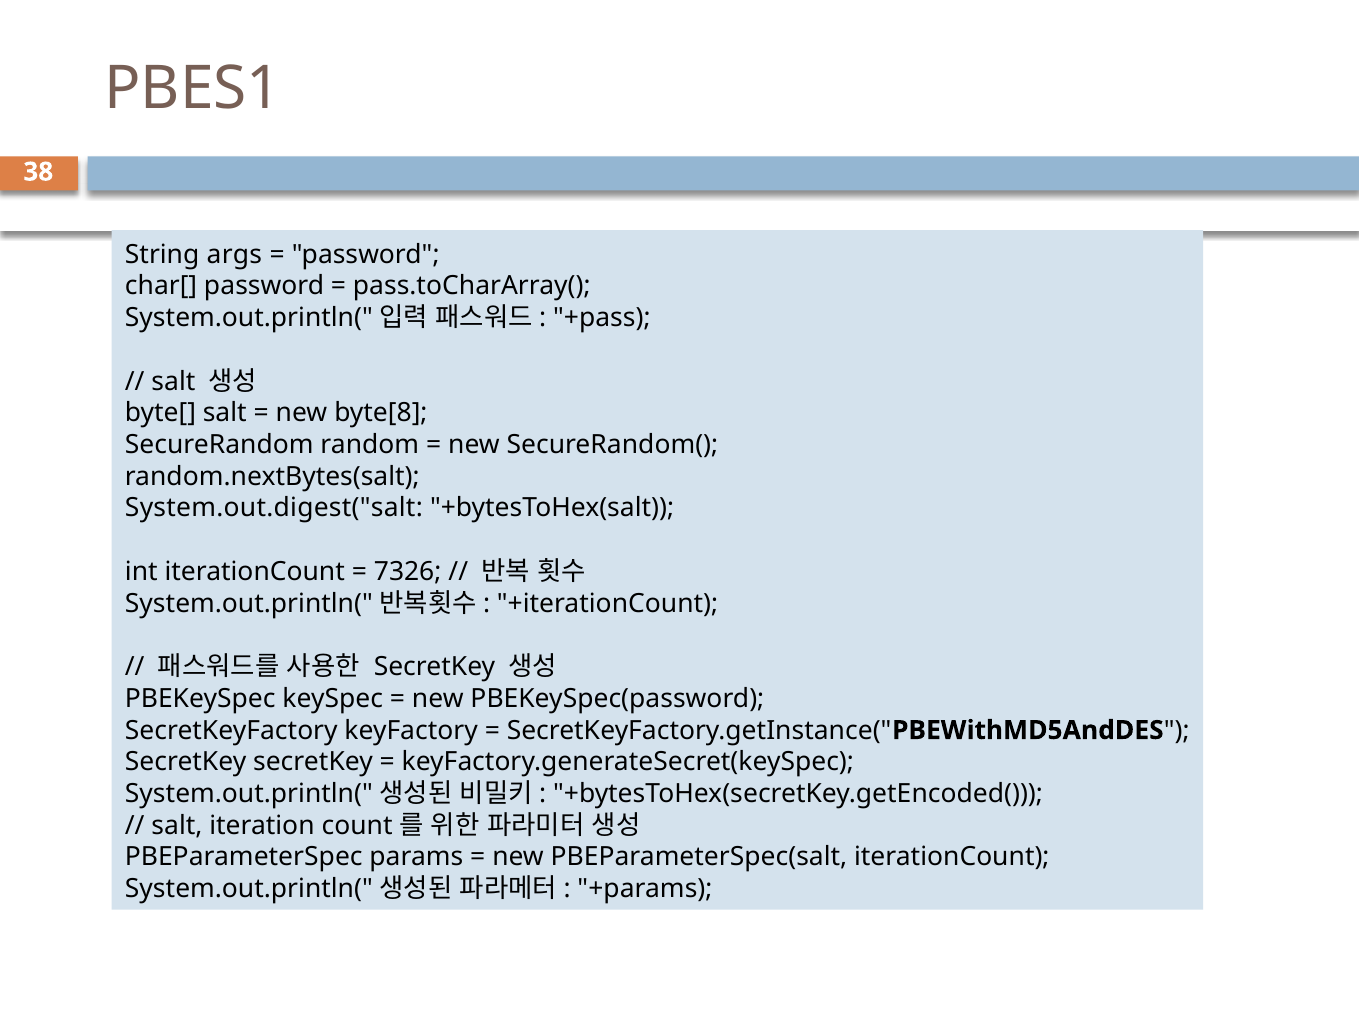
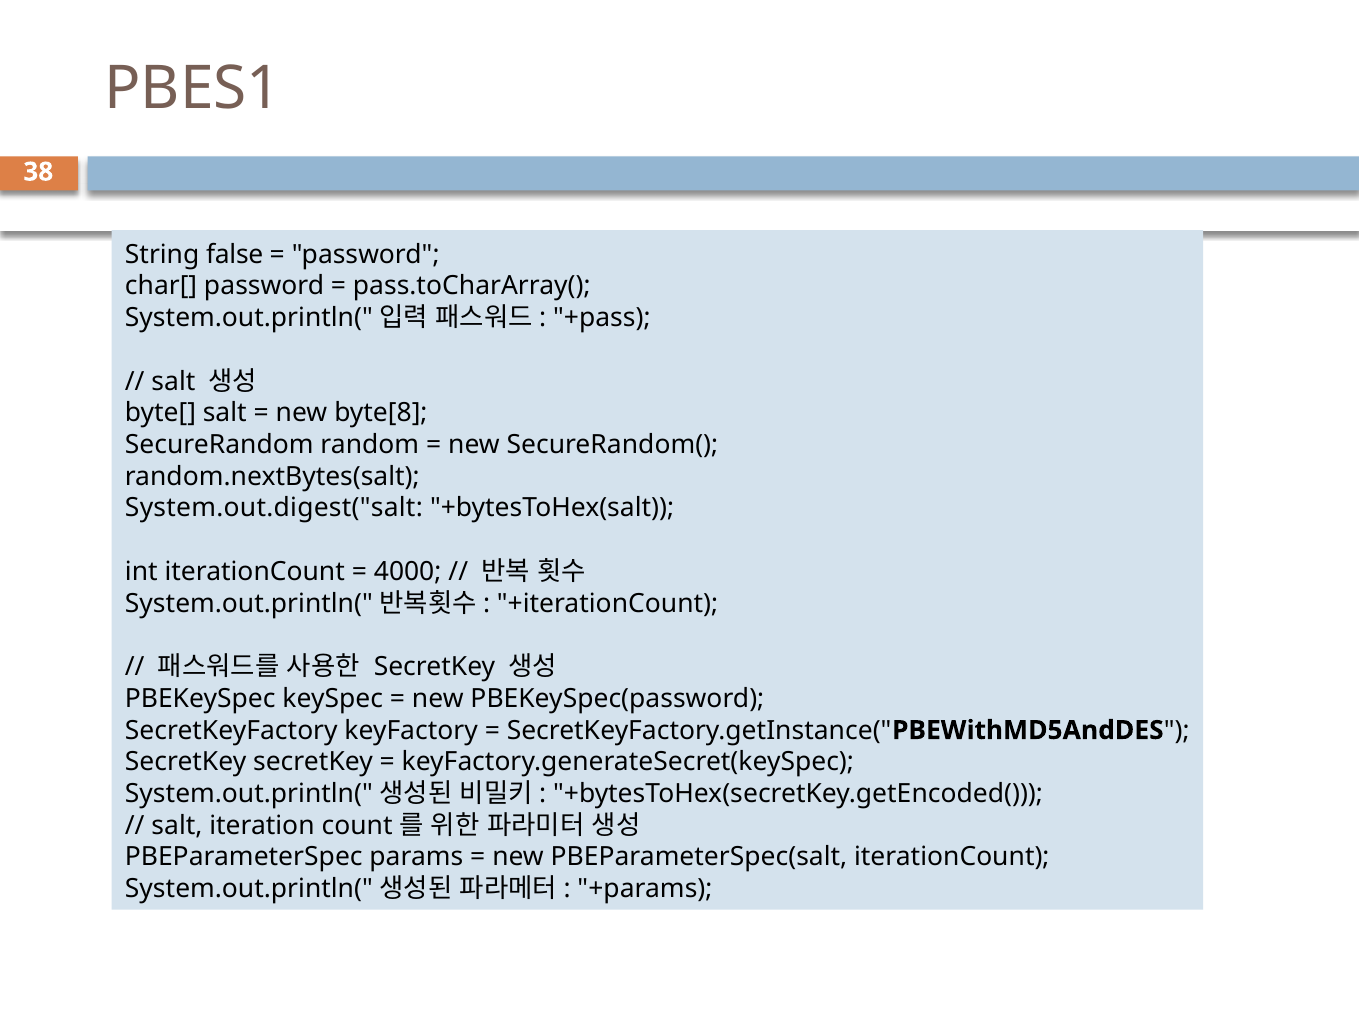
args: args -> false (235, 255)
7326: 7326 -> 4000 (408, 572)
